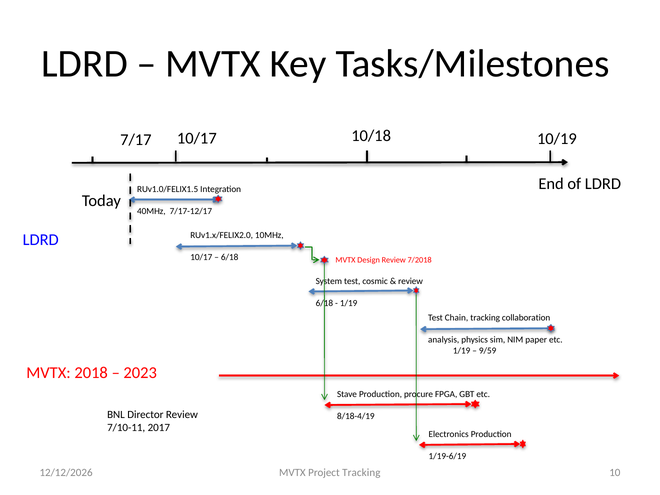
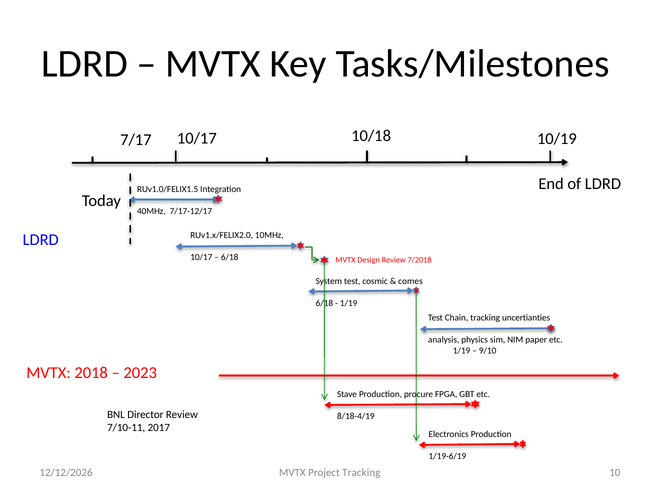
review: review -> comes (410, 281)
collaboration: collaboration -> uncertianties (526, 318)
9/59: 9/59 -> 9/10 (488, 351)
